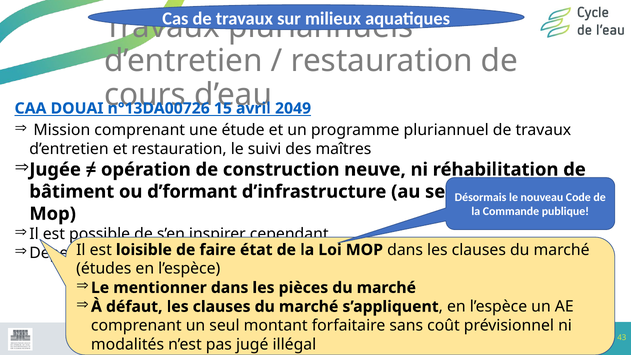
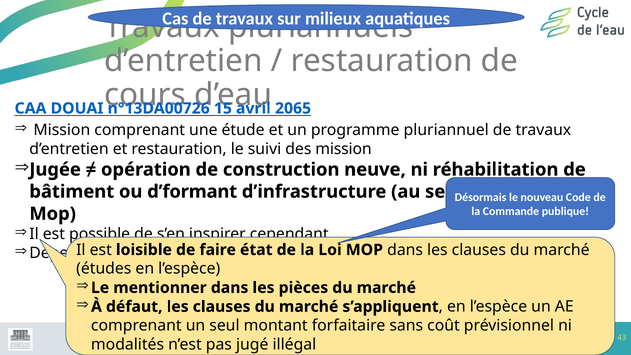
2049: 2049 -> 2065 (293, 108)
des maîtres: maîtres -> mission (343, 149)
